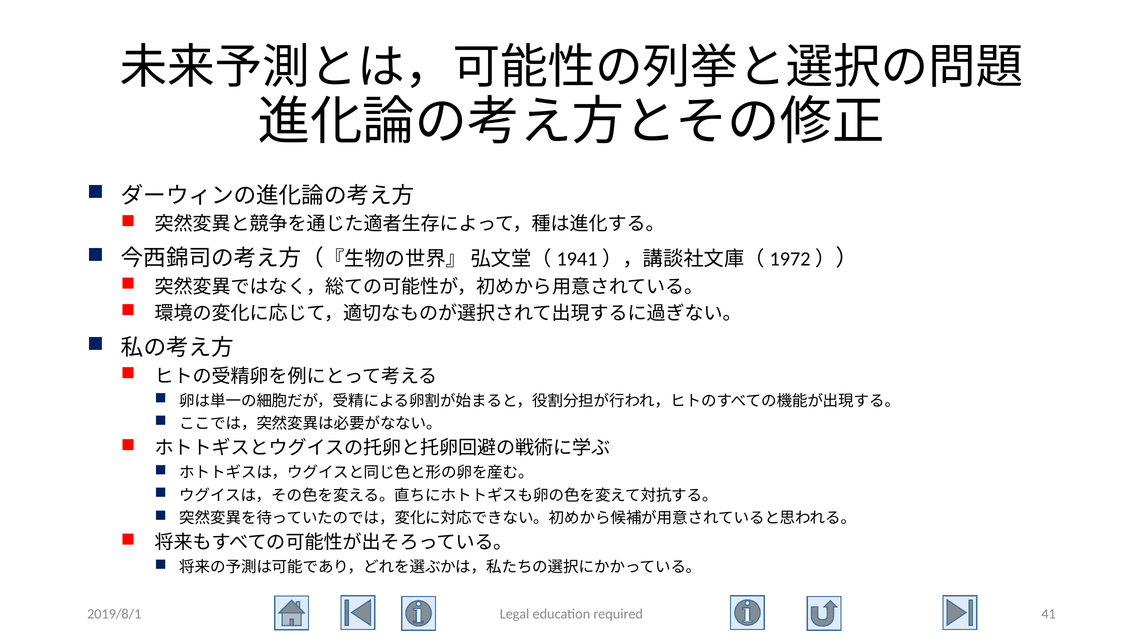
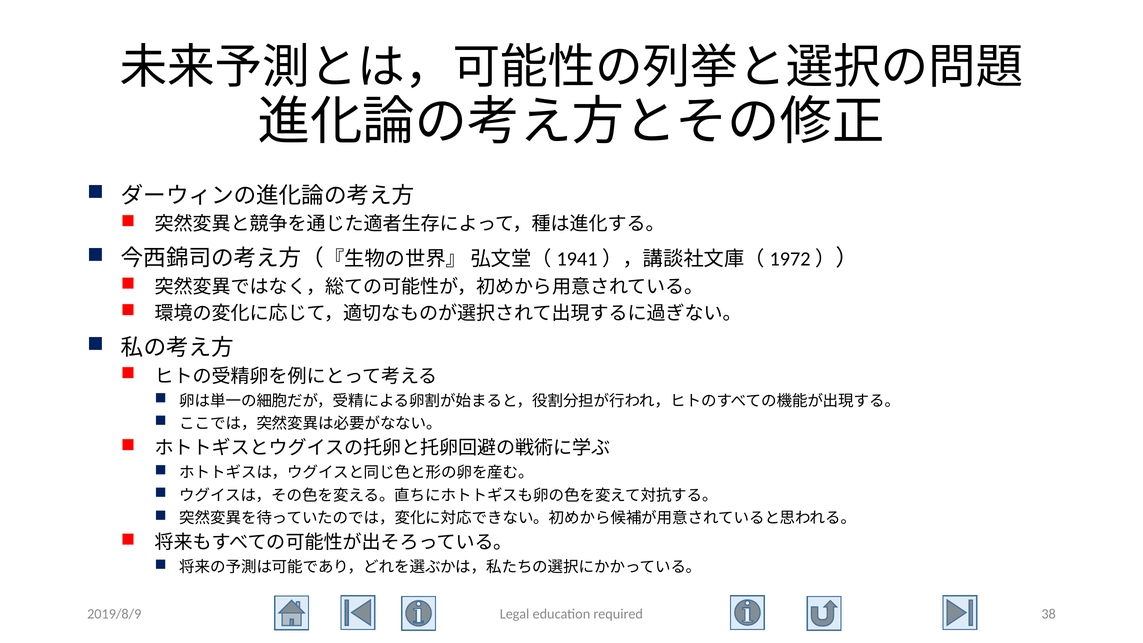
2019/8/1: 2019/8/1 -> 2019/8/9 (114, 614)
41: 41 -> 38 (1049, 614)
